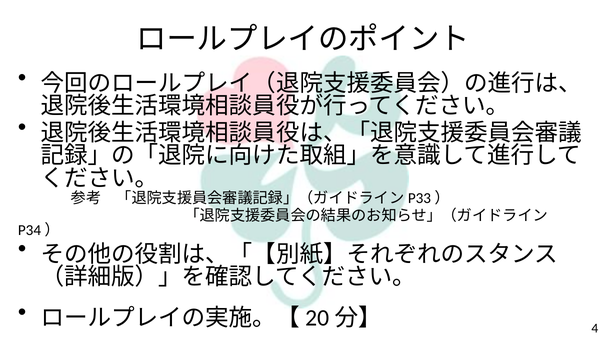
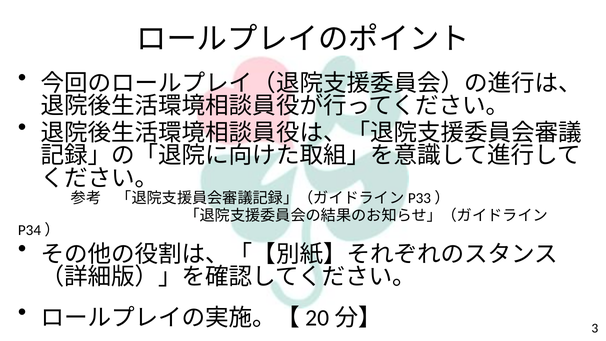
4: 4 -> 3 (595, 328)
